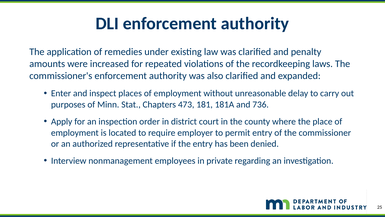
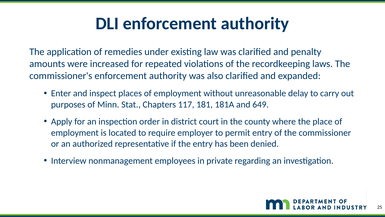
473: 473 -> 117 (186, 104)
736: 736 -> 649 (261, 104)
